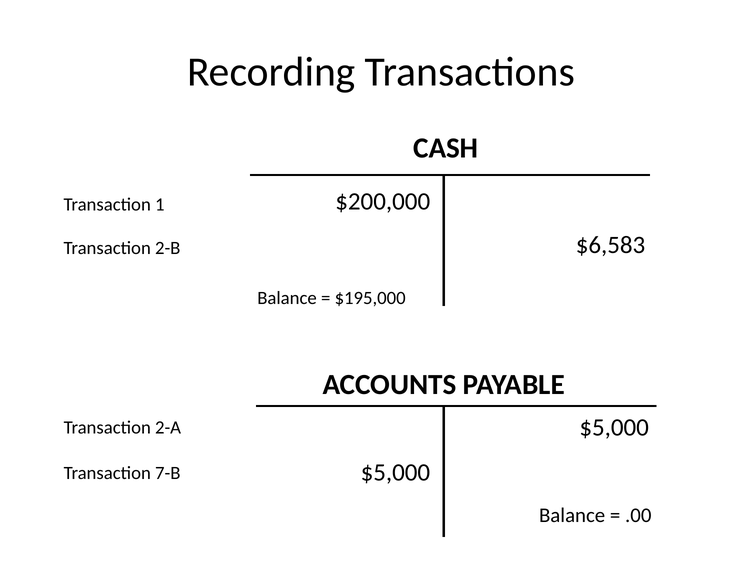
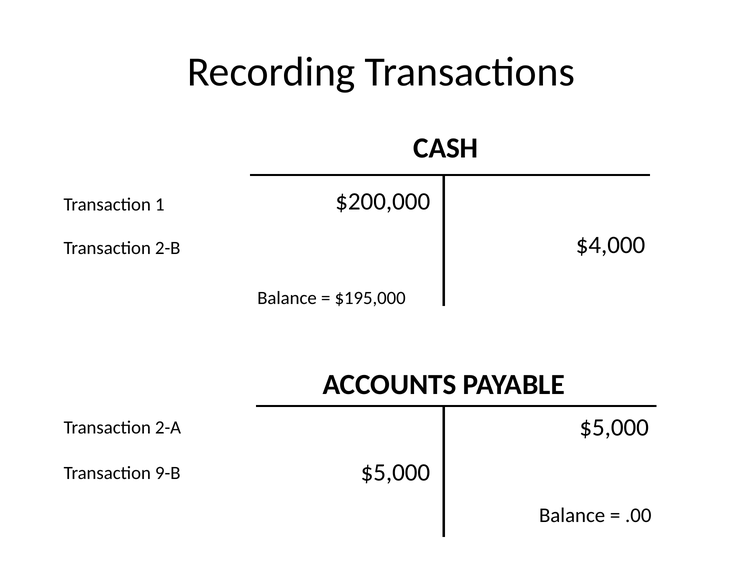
$6,583: $6,583 -> $4,000 (611, 245)
7-B: 7-B -> 9-B (168, 473)
